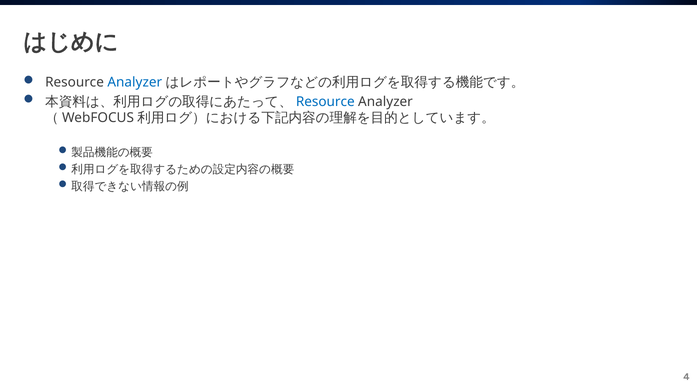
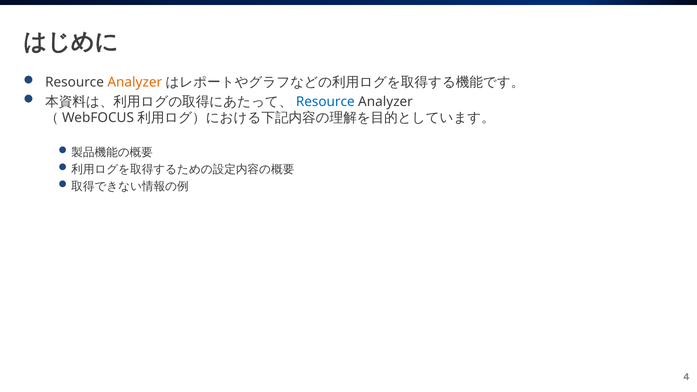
Analyzer colour: blue -> orange (135, 82)
